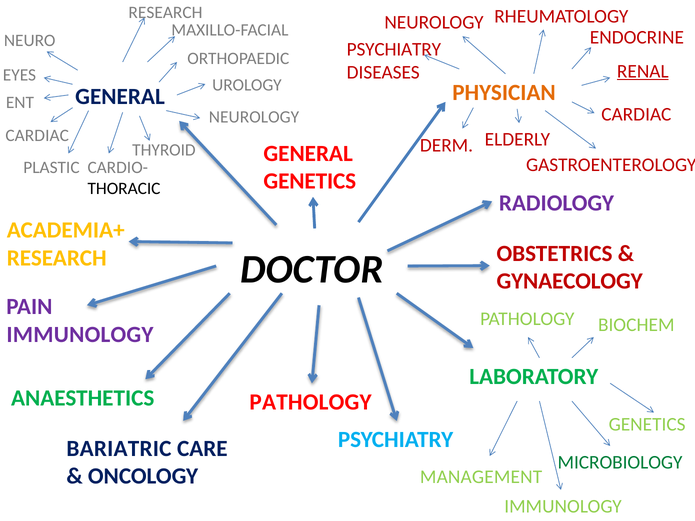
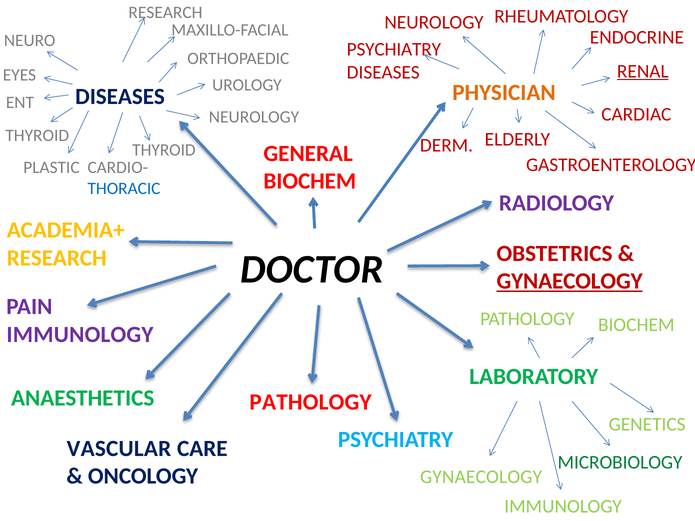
GENERAL: GENERAL -> DISEASES (120, 97)
CARDIAC: CARDIAC -> THYROID (37, 136)
GENETICS: GENETICS -> BIOCHEM (310, 181)
THORACIC colour: black -> blue (124, 188)
GYNAECOLOGY underline: none -> present (570, 281)
BARIATRIC: BARIATRIC -> VASCULAR (119, 449)
MANAGEMENT: MANAGEMENT -> GYNAECOLOGY (481, 477)
